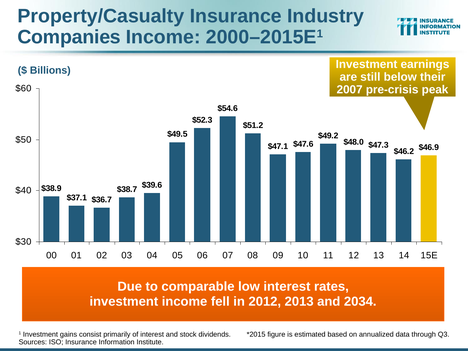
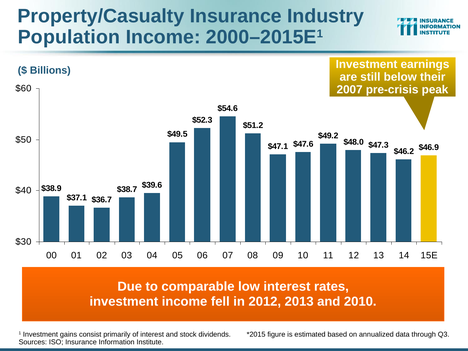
Companies: Companies -> Population (69, 37)
2034: 2034 -> 2010 (360, 301)
